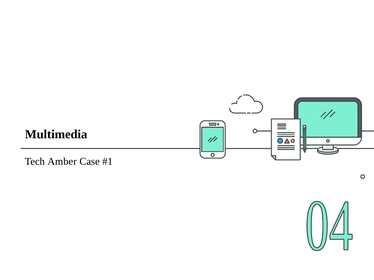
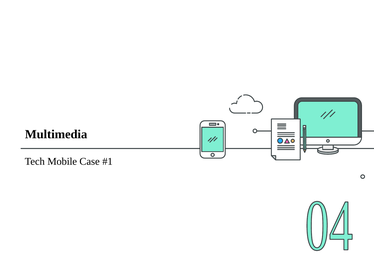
Amber: Amber -> Mobile (62, 162)
